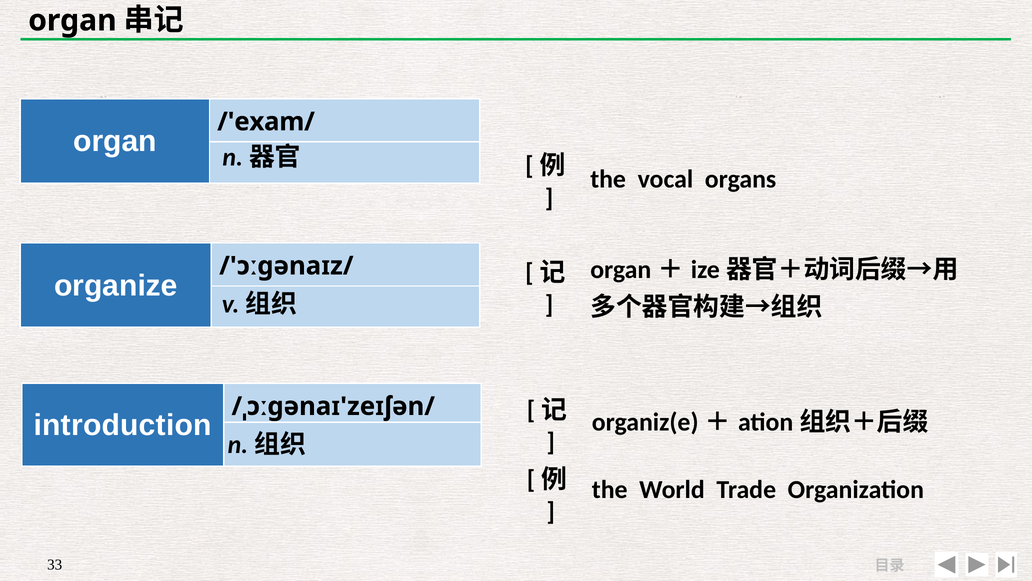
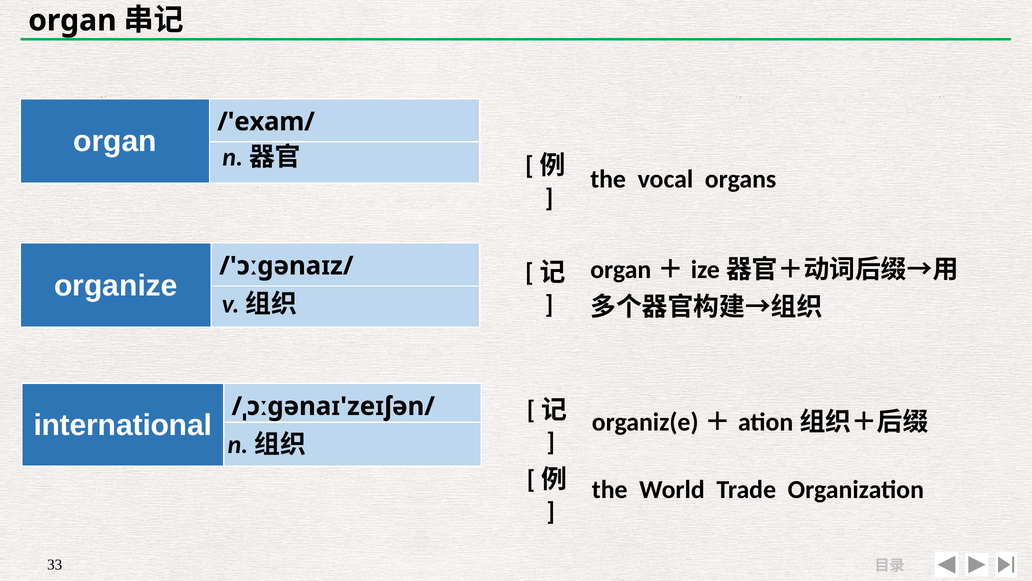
introduction: introduction -> international (123, 425)
